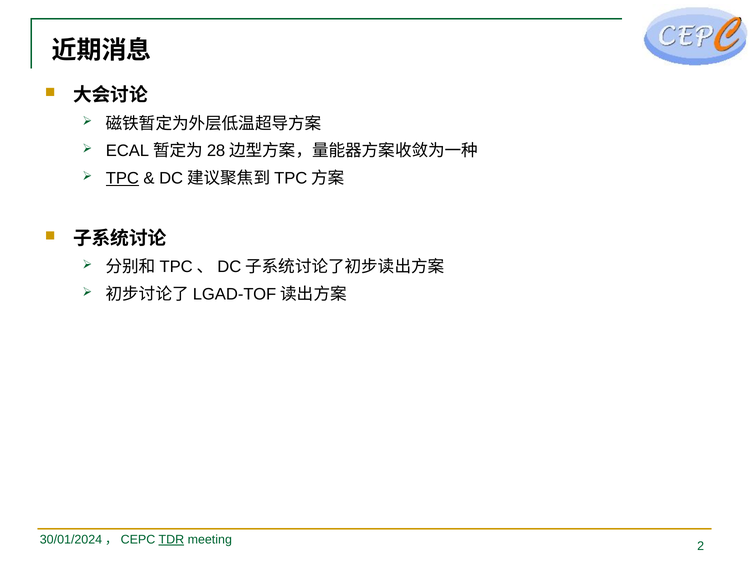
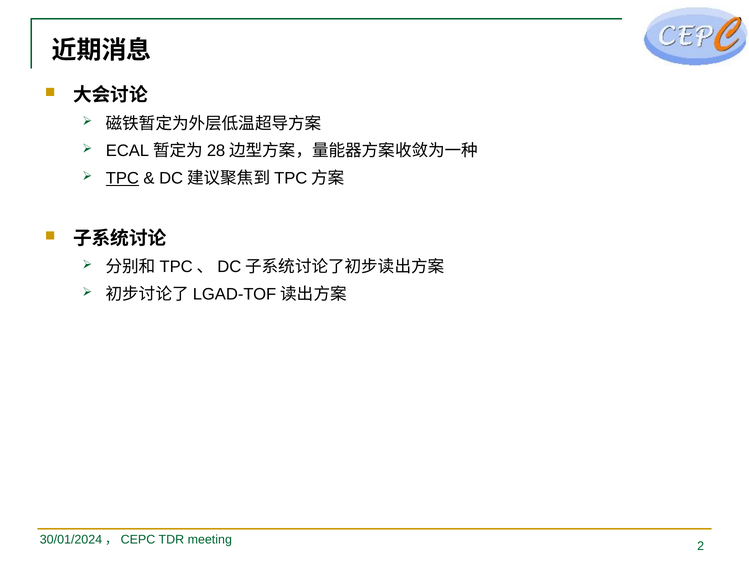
TDR underline: present -> none (171, 539)
